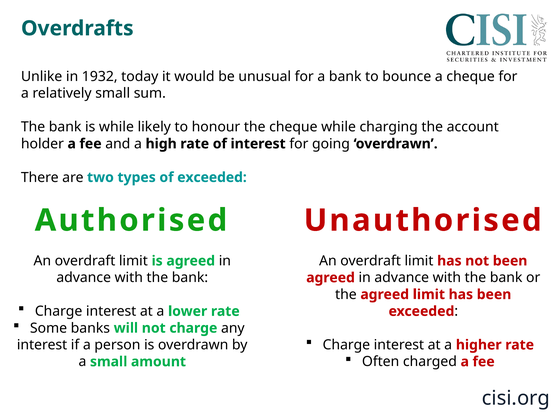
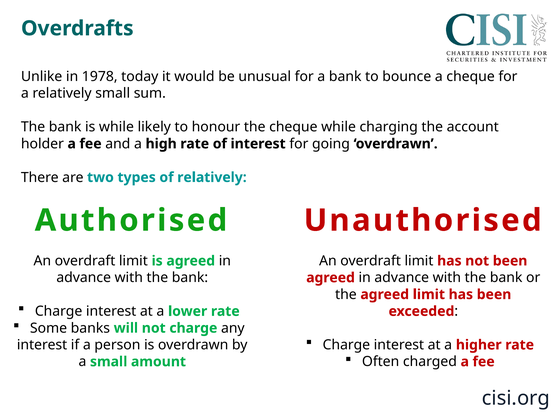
1932: 1932 -> 1978 (100, 77)
of exceeded: exceeded -> relatively (212, 177)
